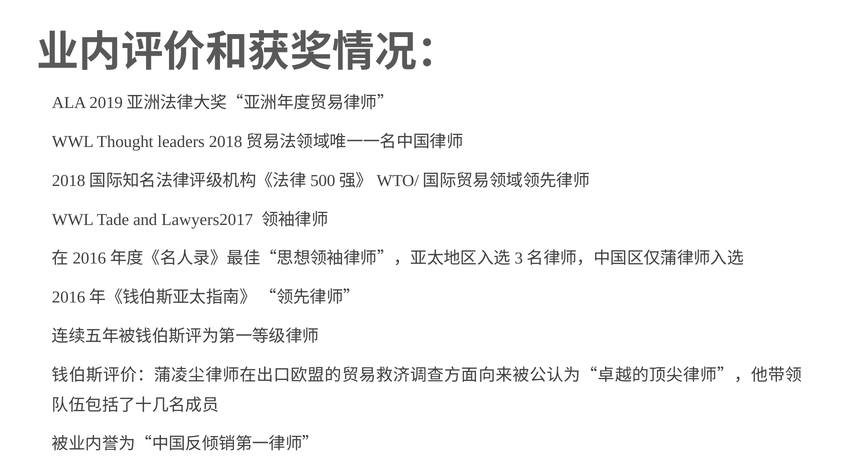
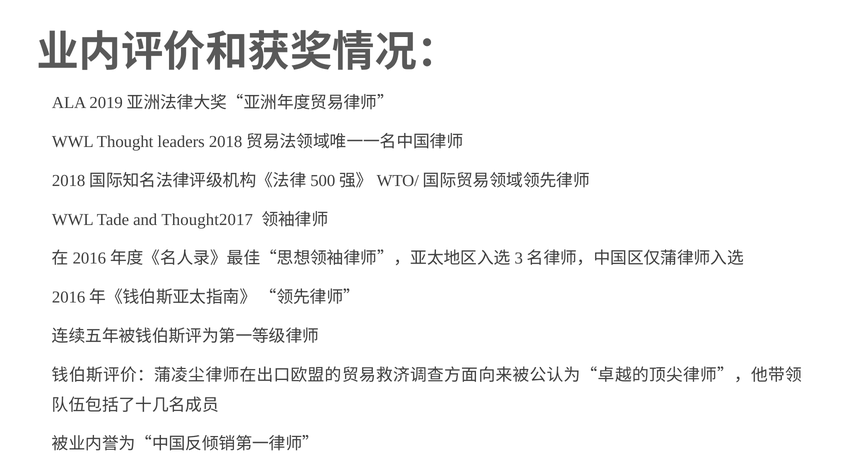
Lawyers2017: Lawyers2017 -> Thought2017 (207, 220)
